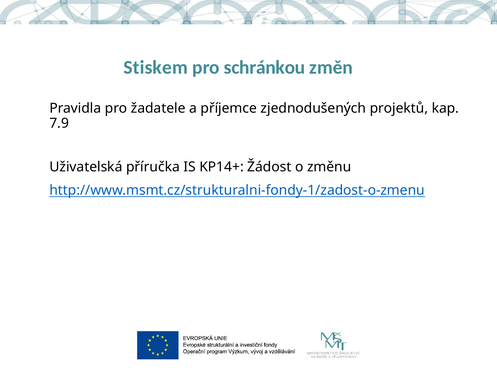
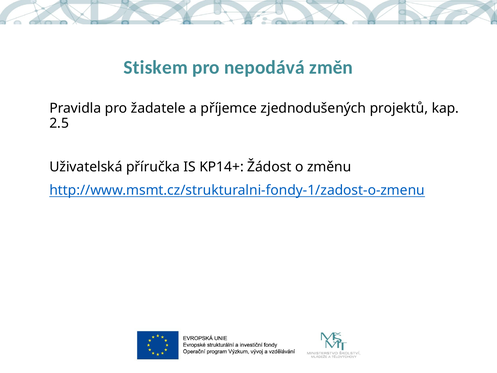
schránkou: schránkou -> nepodává (264, 67)
7.9: 7.9 -> 2.5 (59, 123)
